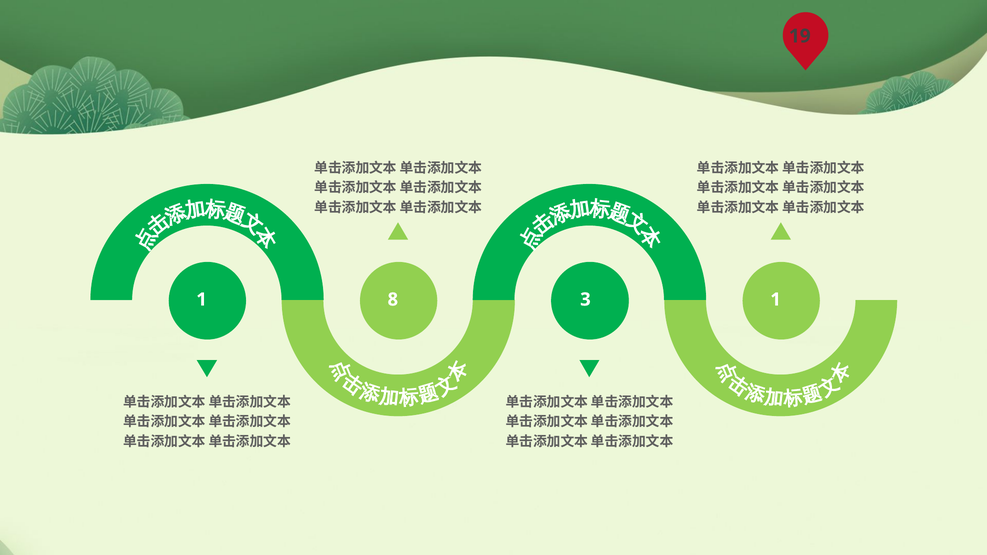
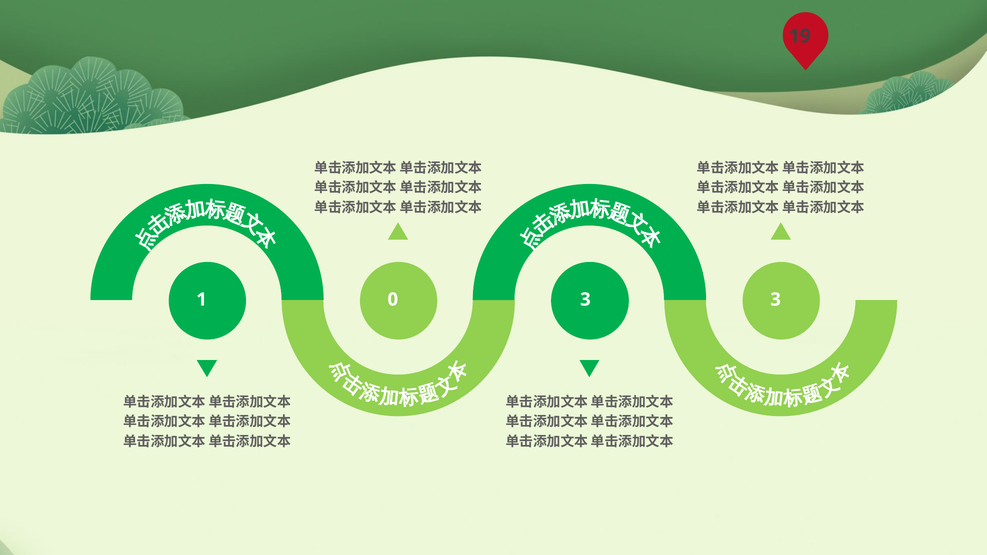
8: 8 -> 0 (393, 300)
3 1: 1 -> 3 (776, 300)
